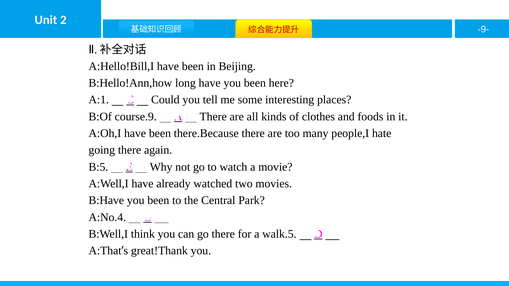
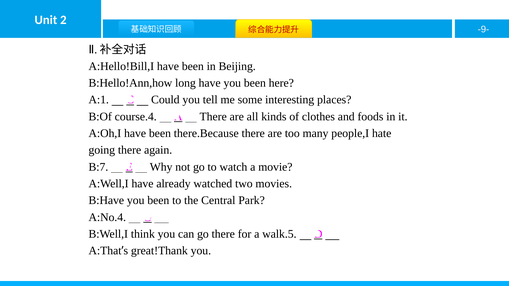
course.9: course.9 -> course.4 (136, 117)
B:5: B:5 -> B:7 (98, 167)
